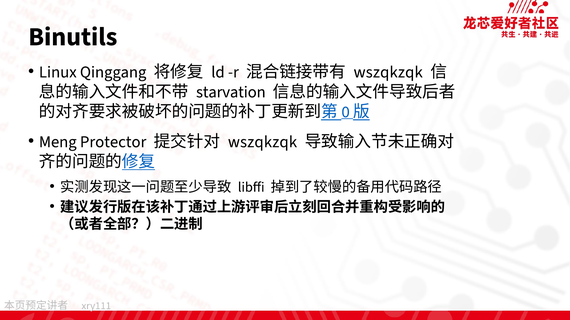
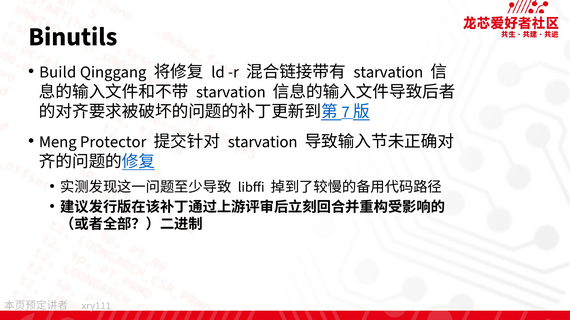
Linux: Linux -> Build (58, 72)
wszqkzqk: wszqkzqk -> starvation (388, 72)
0: 0 -> 7 (346, 112)
wszqkzqk: wszqkzqk -> starvation (263, 142)
